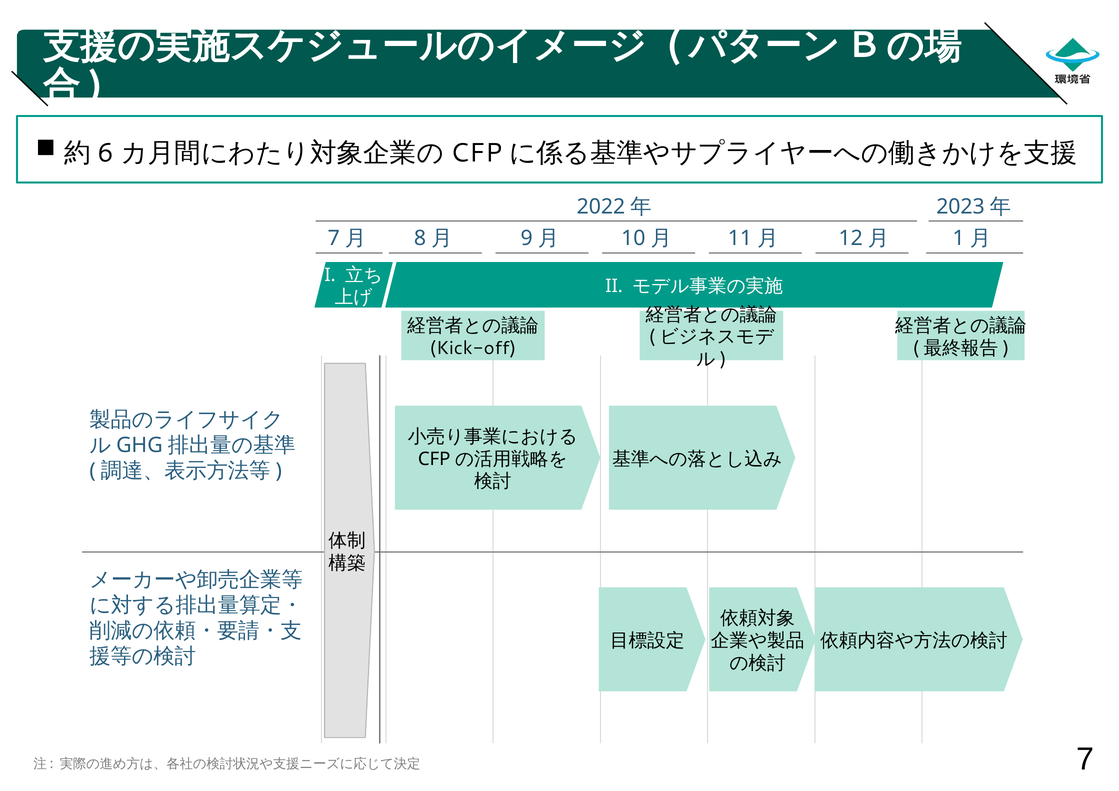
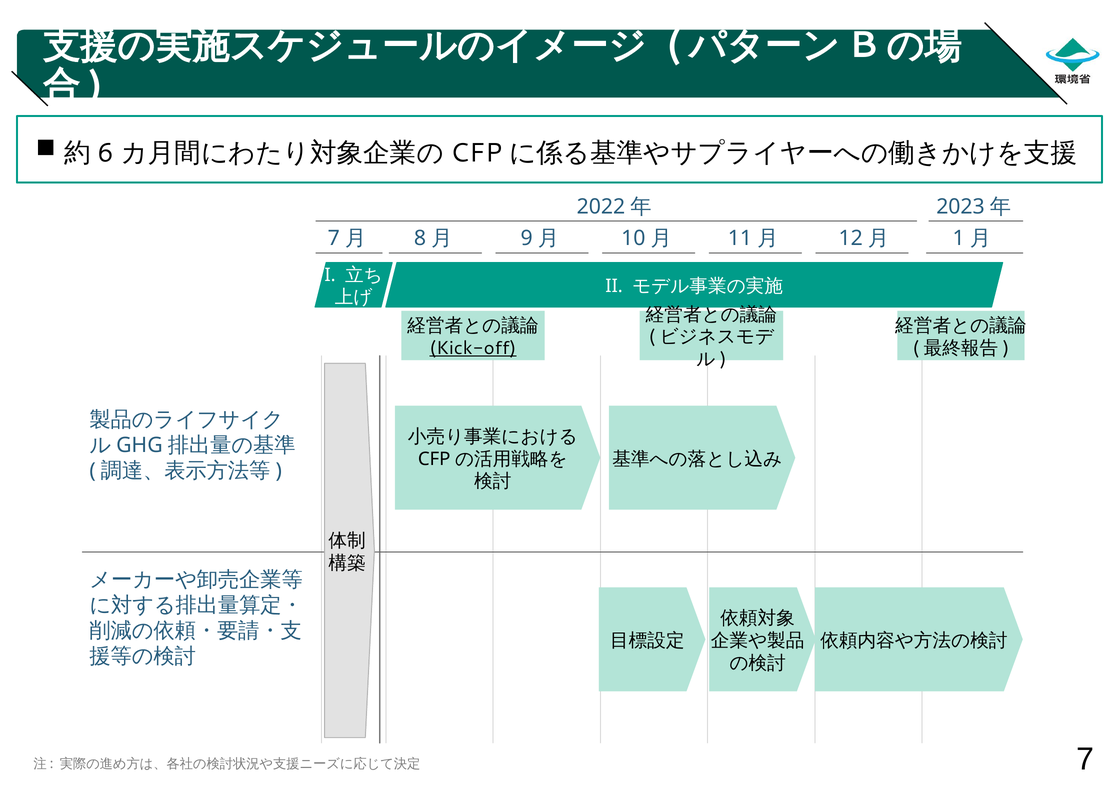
Kick-off underline: none -> present (473, 348)
